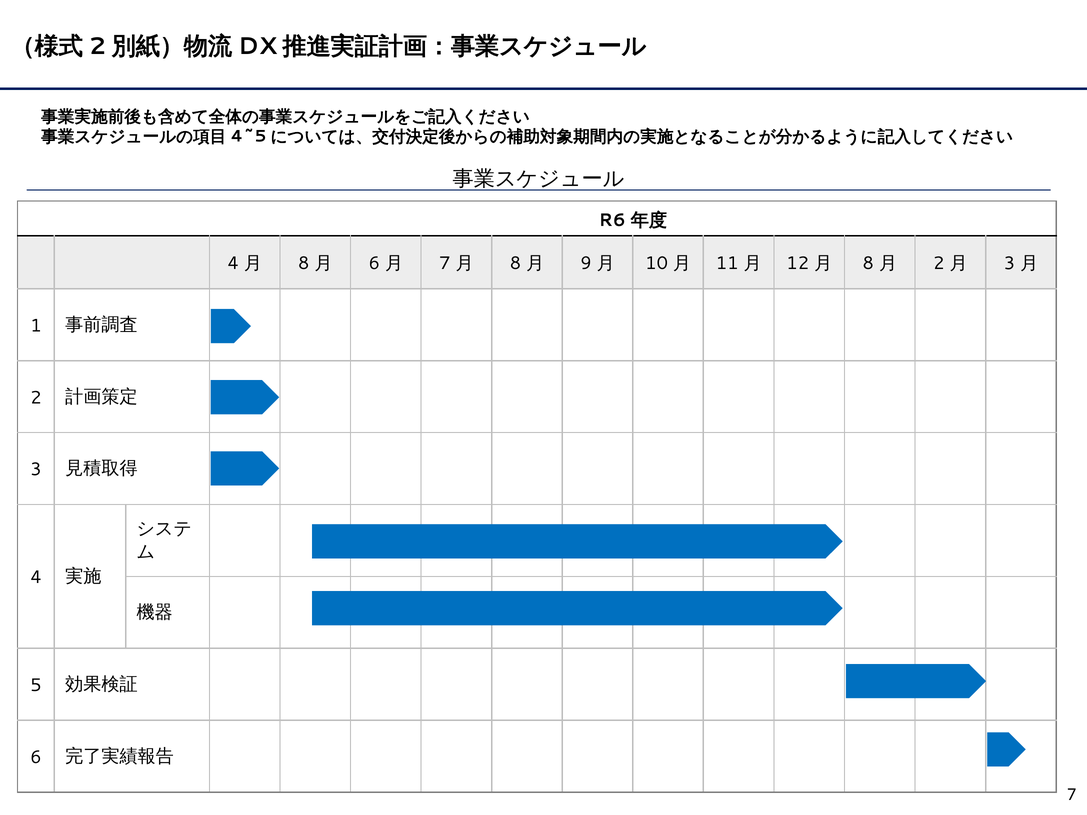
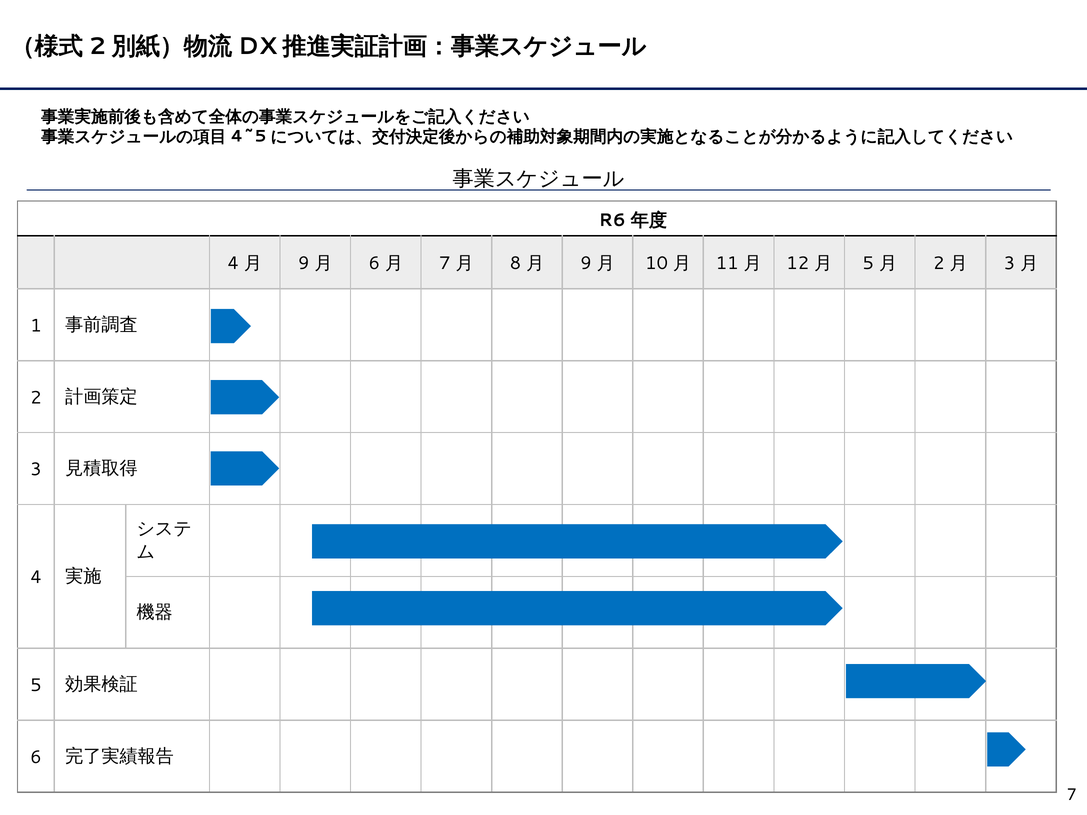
8: 8 -> 9 (304, 263)
8: 8 -> 5 (868, 263)
